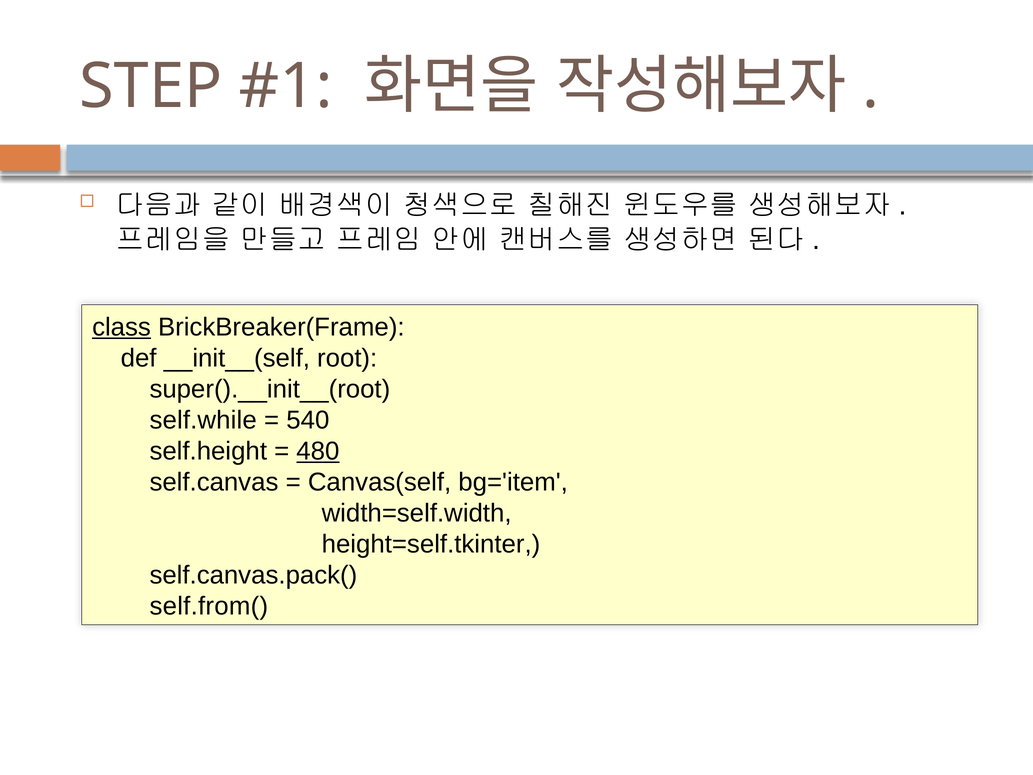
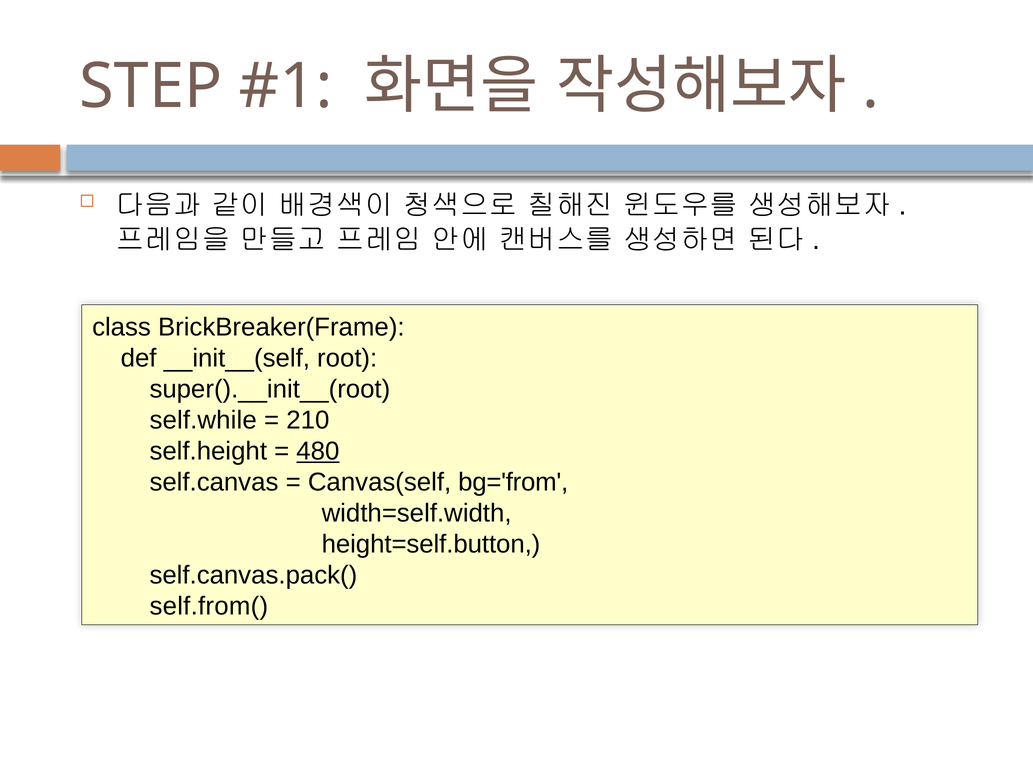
class underline: present -> none (122, 327)
540: 540 -> 210 (308, 420)
bg='item: bg='item -> bg='from (513, 482)
height=self.tkinter: height=self.tkinter -> height=self.button (431, 544)
